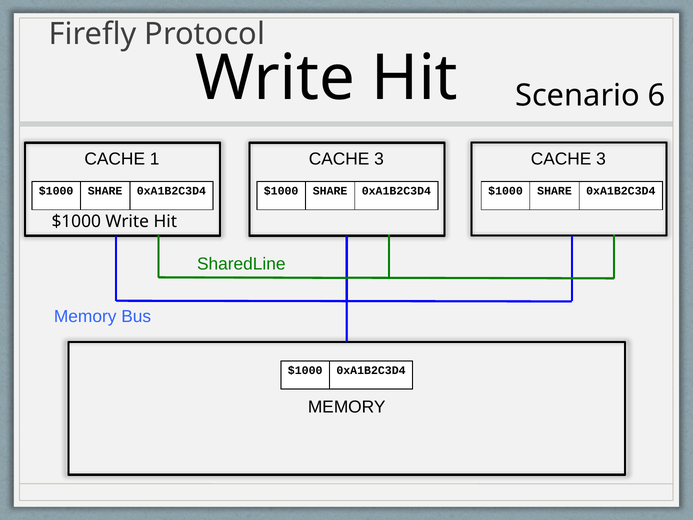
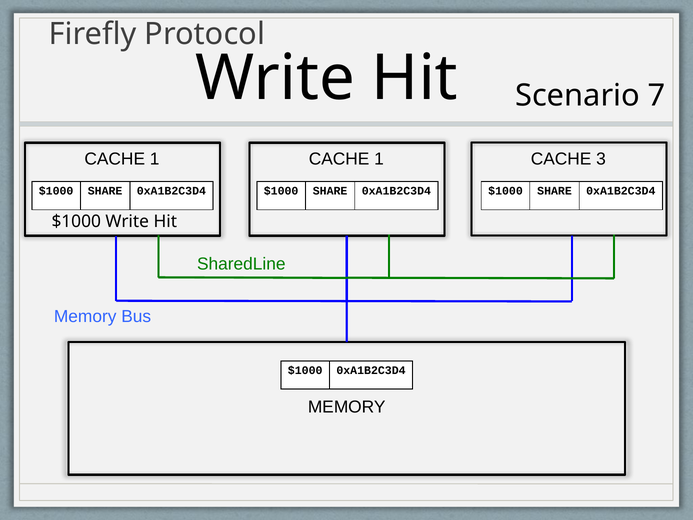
6: 6 -> 7 (657, 96)
1 CACHE 3: 3 -> 1 (379, 159)
